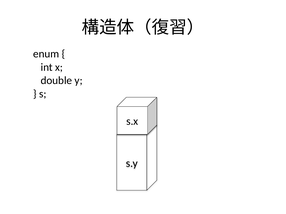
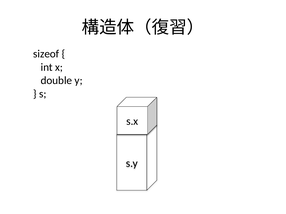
enum: enum -> sizeof (46, 54)
